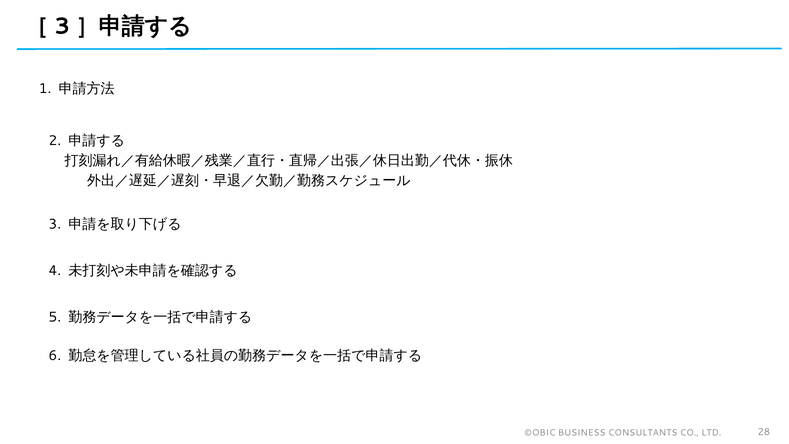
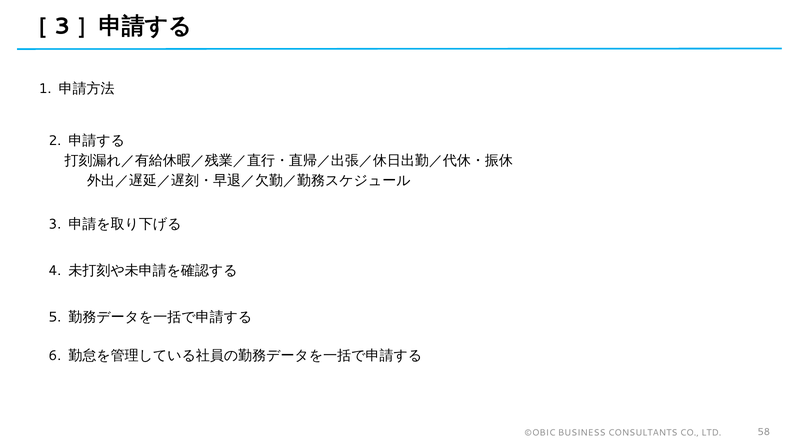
28: 28 -> 58 (764, 432)
